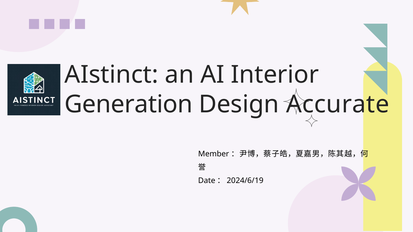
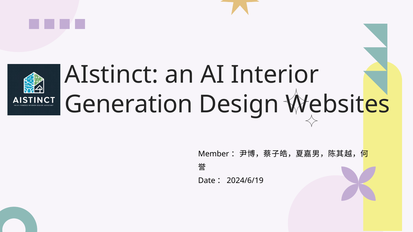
Accurate: Accurate -> Websites (338, 104)
